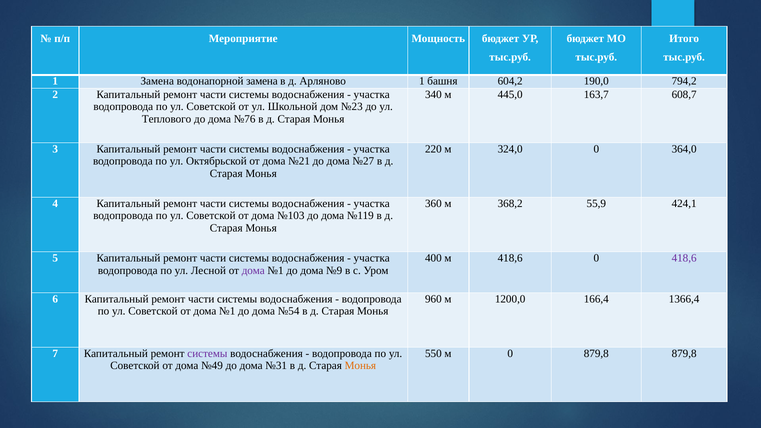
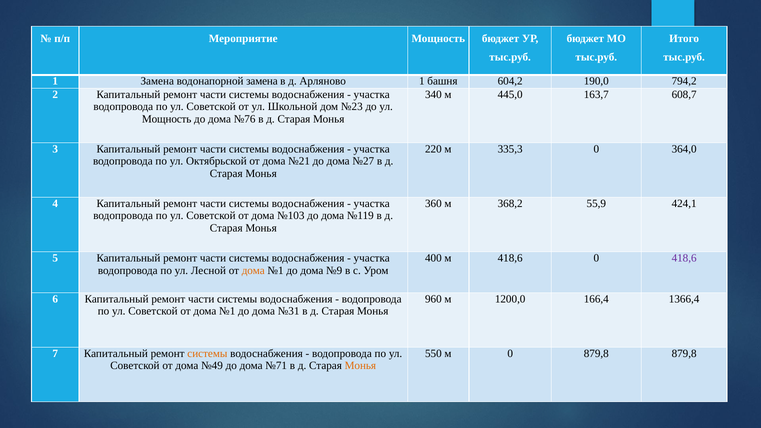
Теплового: Теплового -> Мощность (167, 119)
324,0: 324,0 -> 335,3 (510, 149)
дома colour: purple -> orange (253, 270)
№54: №54 -> №31 (289, 311)
системы colour: purple -> orange (207, 354)
№31: №31 -> №71 (276, 366)
